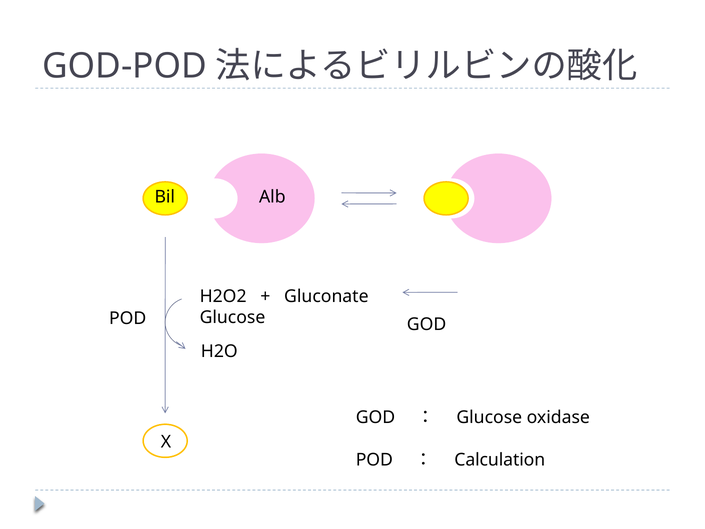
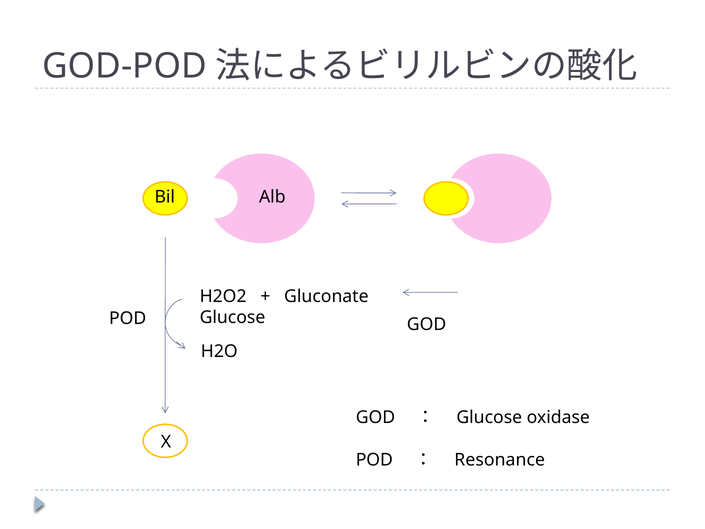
Calculation: Calculation -> Resonance (500, 460)
